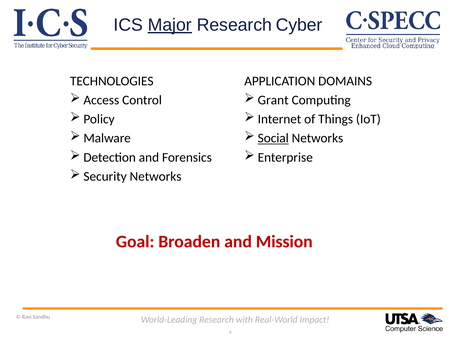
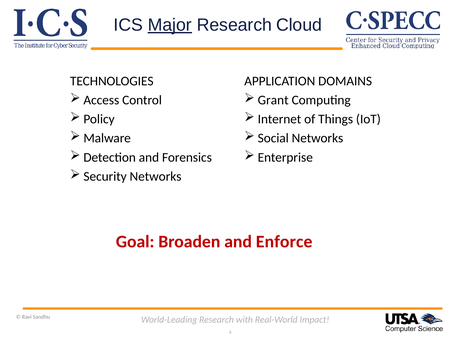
Cyber: Cyber -> Cloud (299, 25)
Social underline: present -> none (273, 138)
Mission: Mission -> Enforce (284, 241)
